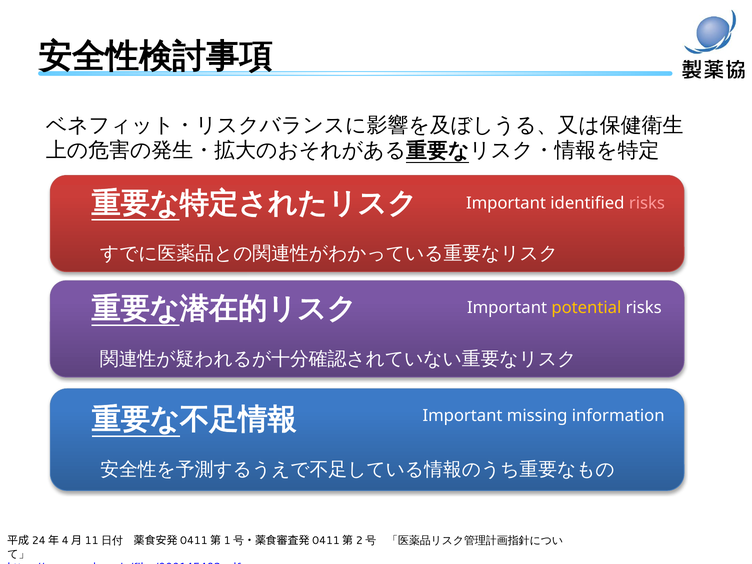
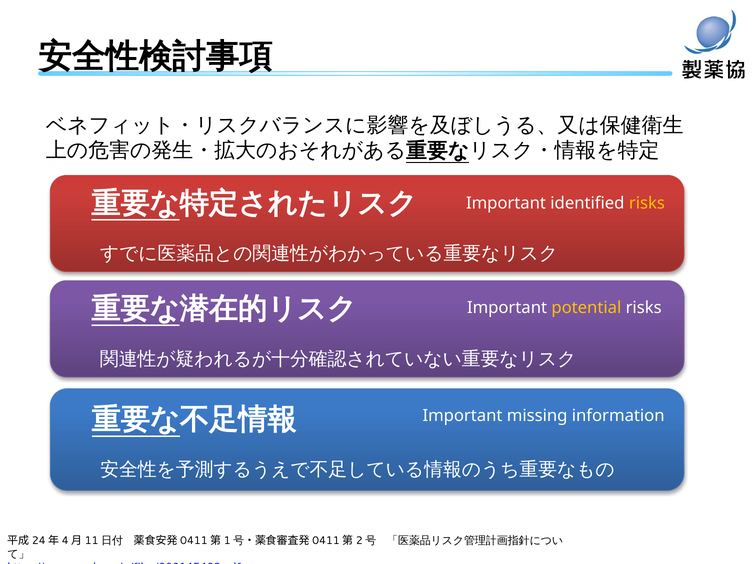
risks colour: pink -> yellow (647, 203)
